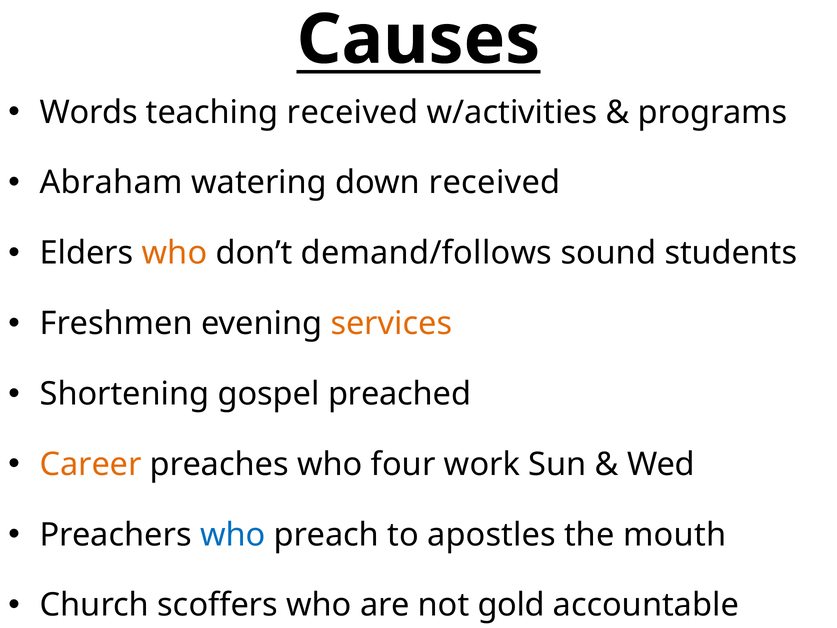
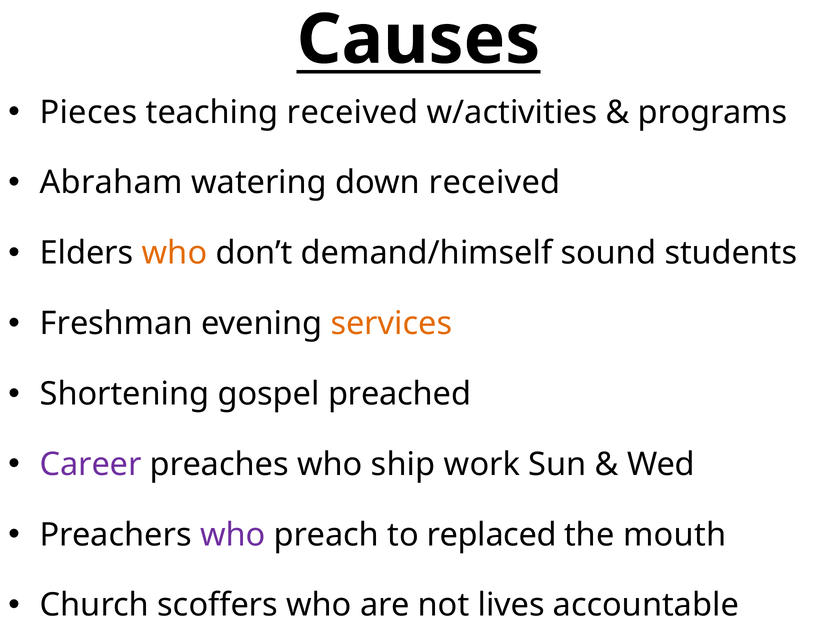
Words: Words -> Pieces (88, 112)
demand/follows: demand/follows -> demand/himself (427, 253)
Freshmen: Freshmen -> Freshman (116, 323)
Career colour: orange -> purple (91, 464)
four: four -> ship (403, 464)
who colour: blue -> purple (233, 535)
apostles: apostles -> replaced (492, 535)
gold: gold -> lives (511, 605)
